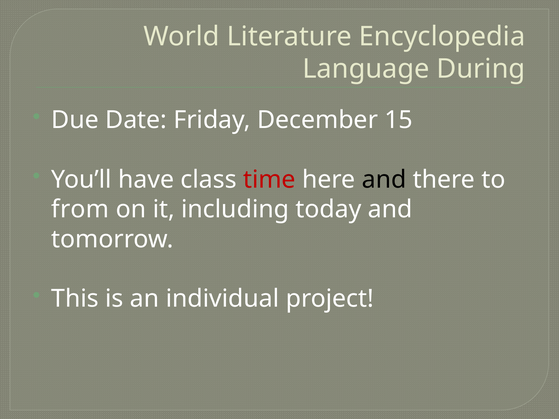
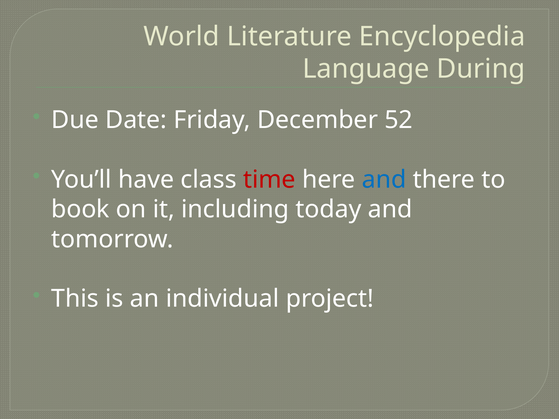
15: 15 -> 52 (399, 120)
and colour: black -> blue (384, 180)
from: from -> book (80, 210)
